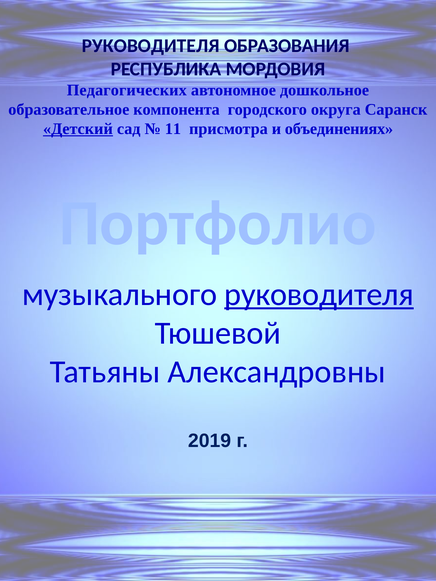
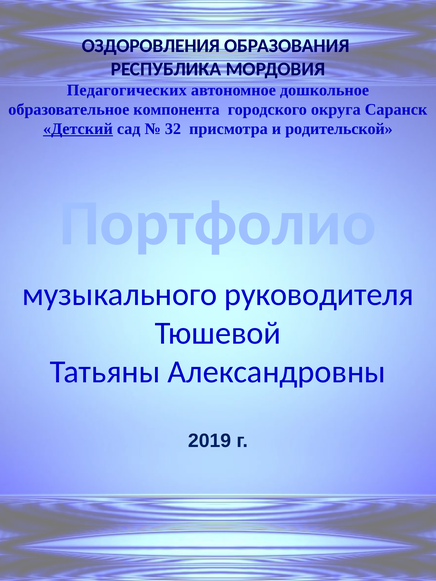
РУКОВОДИТЕЛЯ: РУКОВОДИТЕЛЯ -> ОЗДОРОВЛЕНИЯ (151, 46)
11: 11 -> 32 (173, 129)
объединениях: объединениях -> родительской (339, 129)
руководителя underline: present -> none (319, 295)
